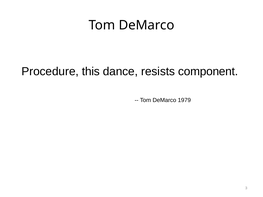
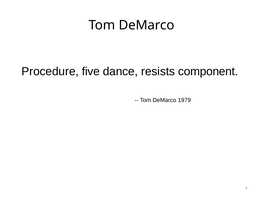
this: this -> five (91, 72)
